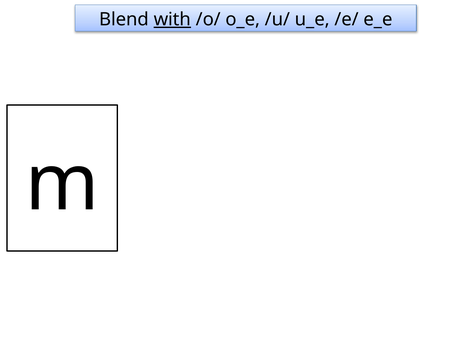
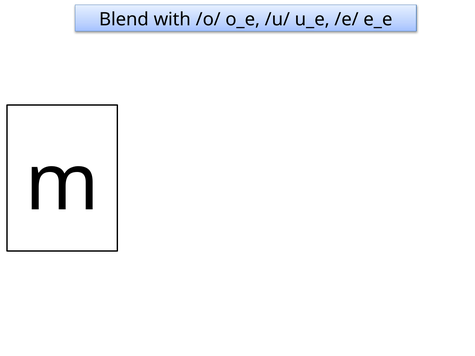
with underline: present -> none (172, 19)
